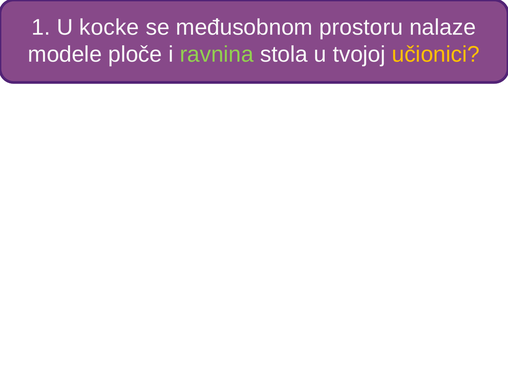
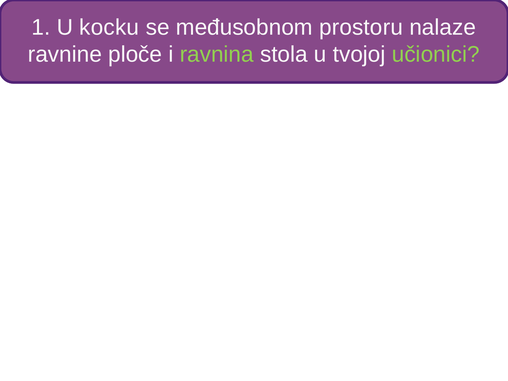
kocke: kocke -> kocku (109, 27)
modele: modele -> ravnine (65, 54)
učionici colour: yellow -> light green (436, 54)
